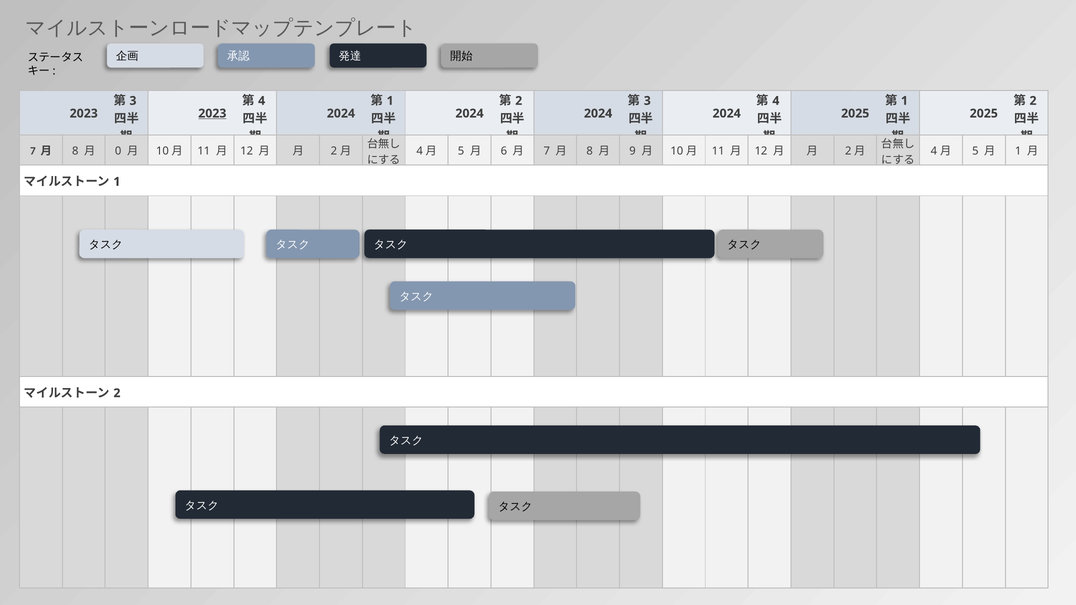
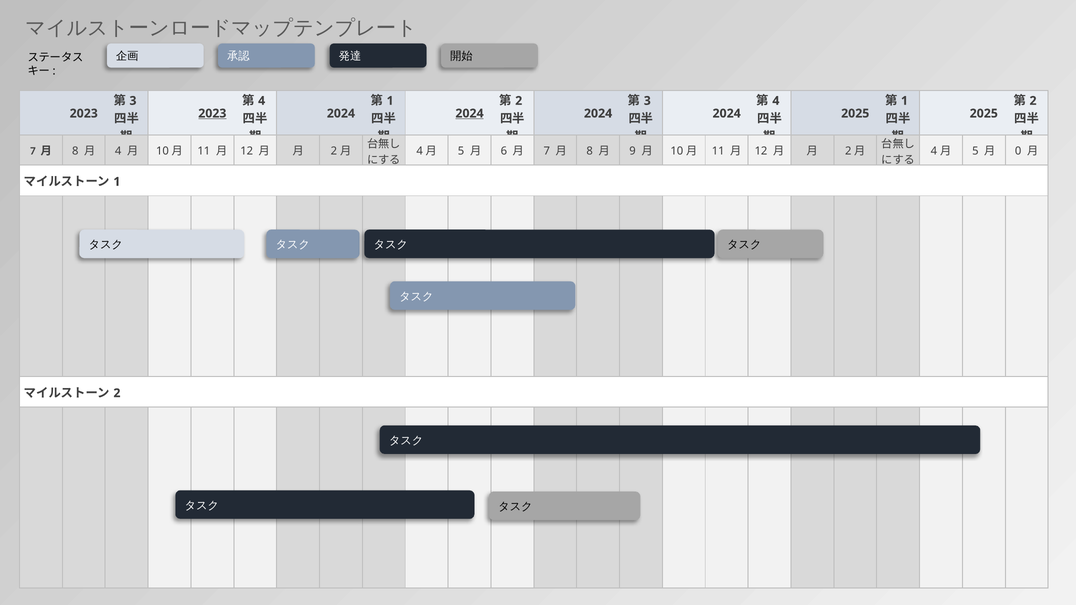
2024 underline: none -> present (469, 113)
0: 0 -> 4 (118, 151)
1: 1 -> 0 (1018, 151)
